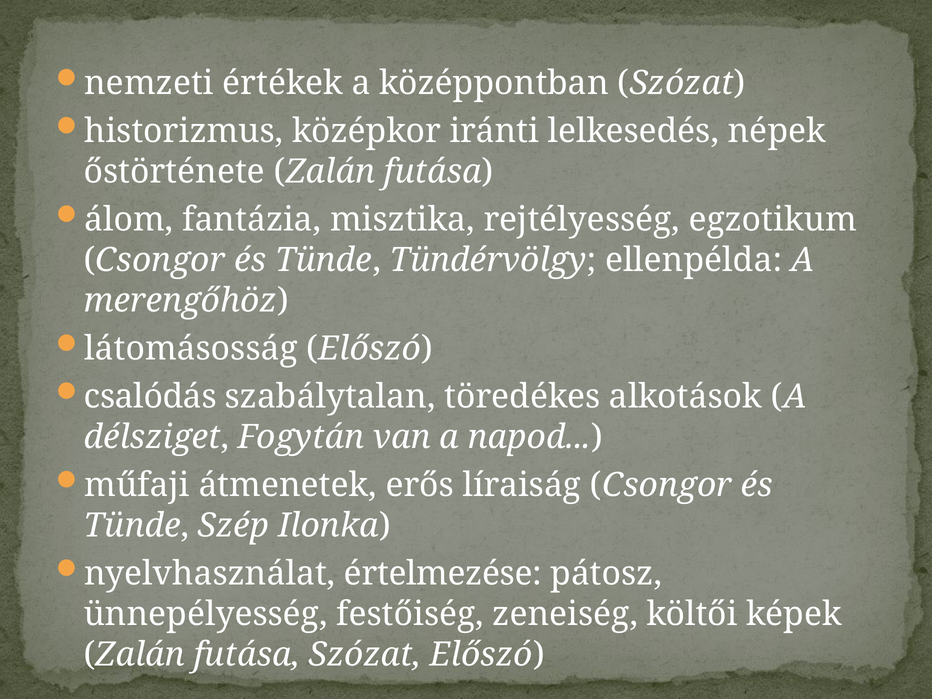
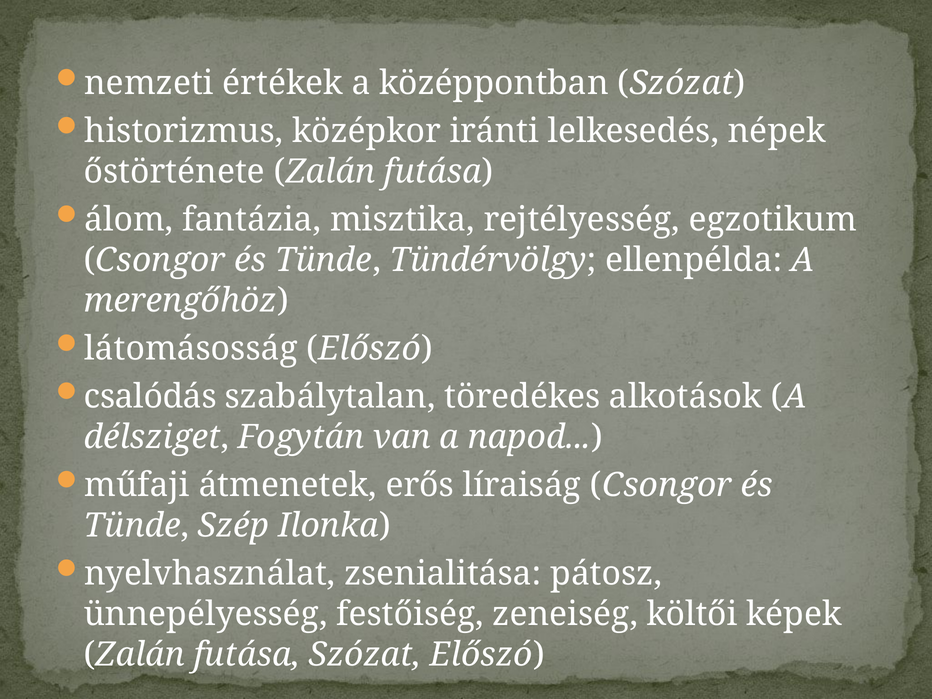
értelmezése: értelmezése -> zsenialitása (443, 574)
